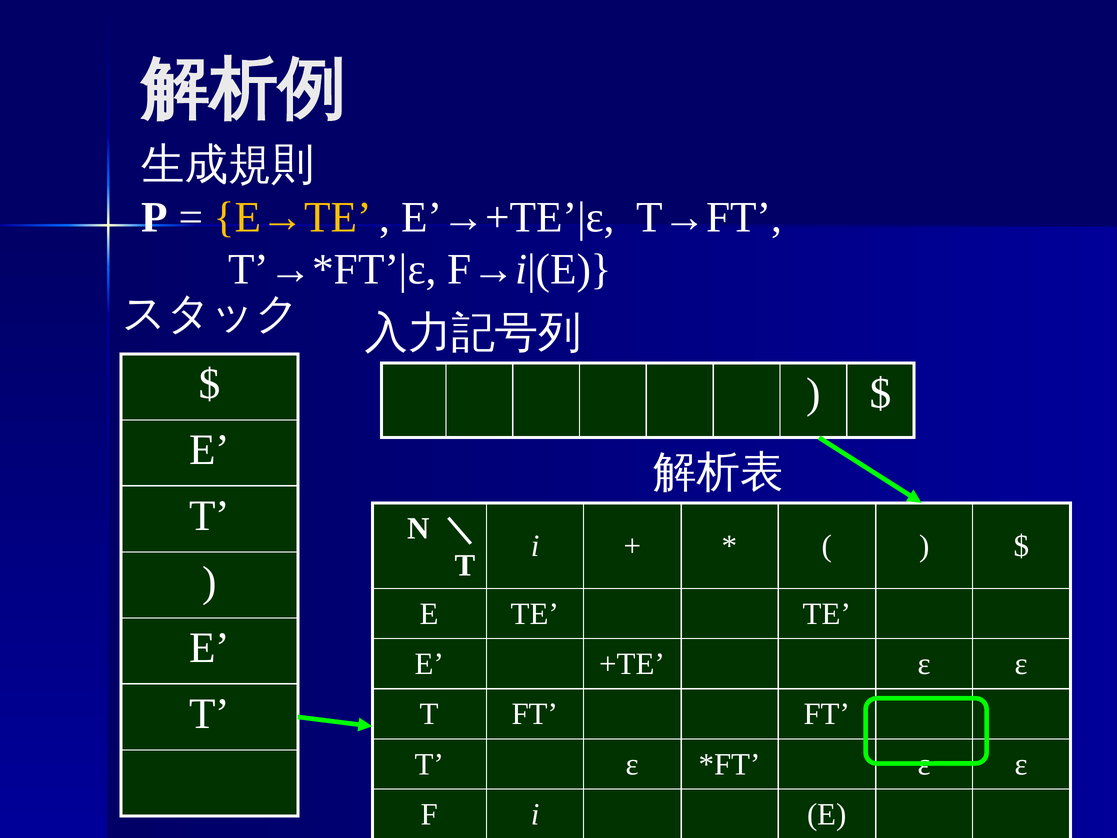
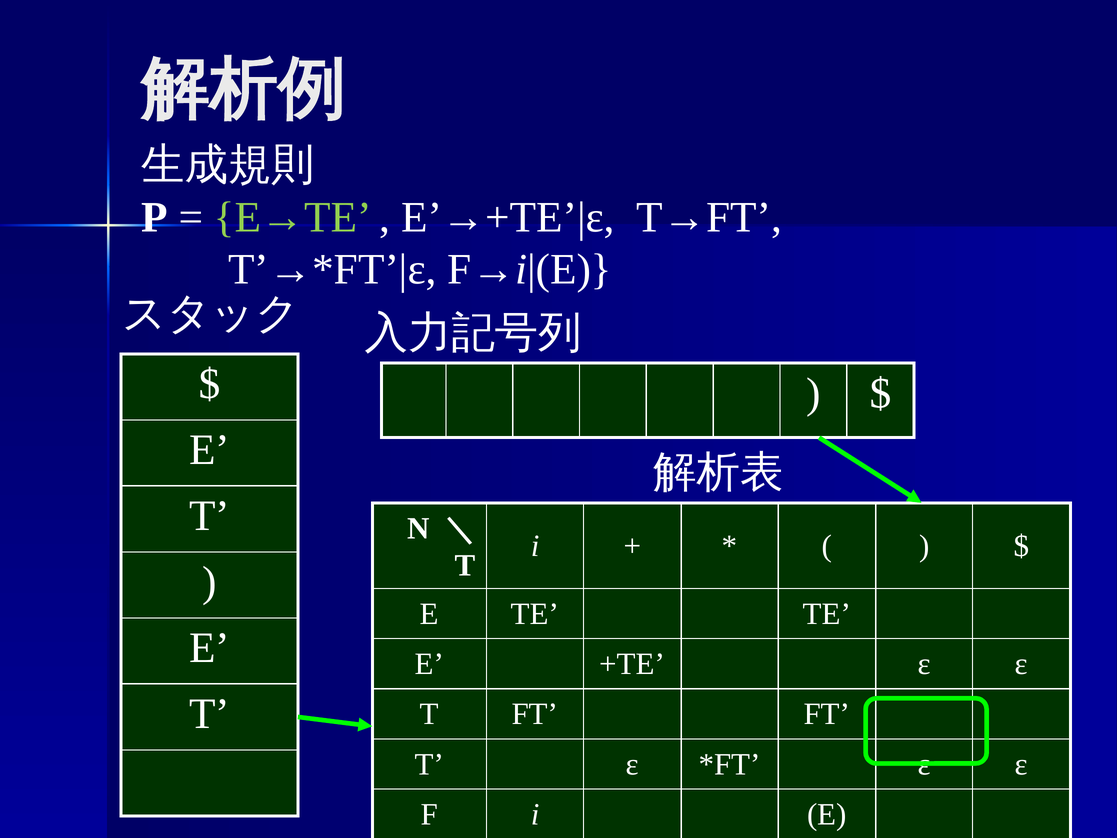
E→TE colour: yellow -> light green (293, 217)
